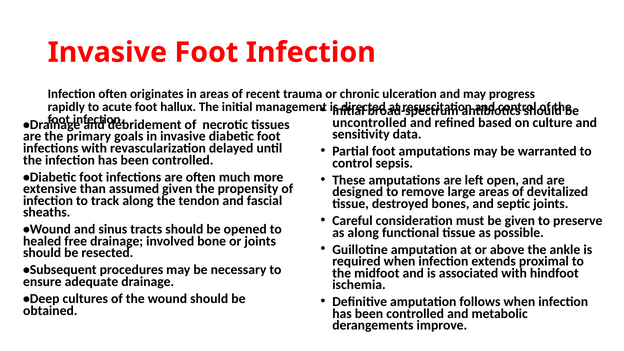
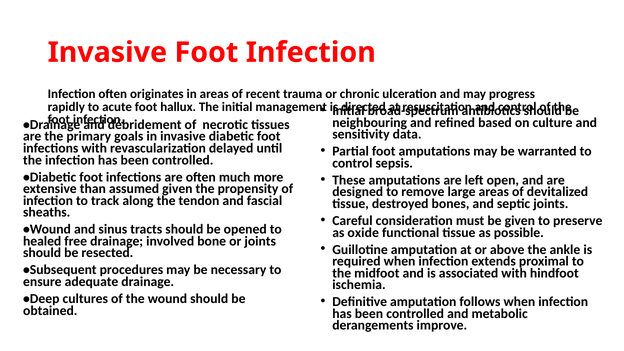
uncontrolled: uncontrolled -> neighbouring (370, 123)
as along: along -> oxide (363, 233)
